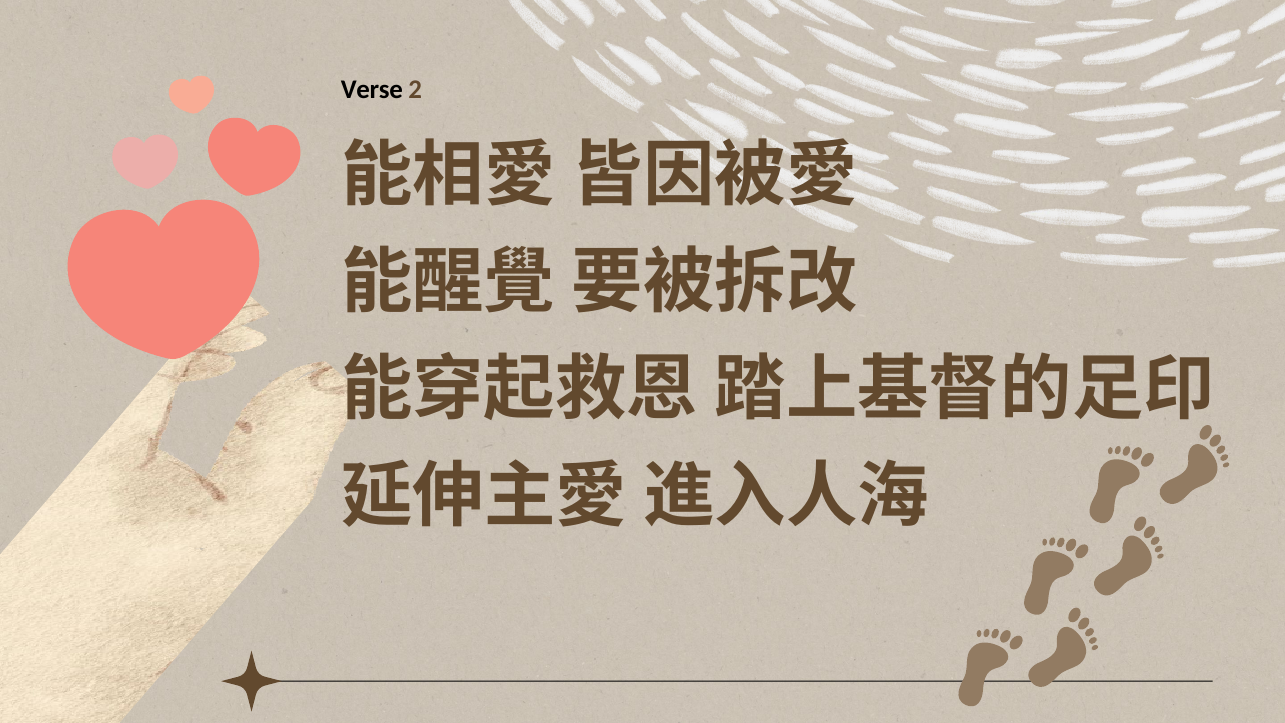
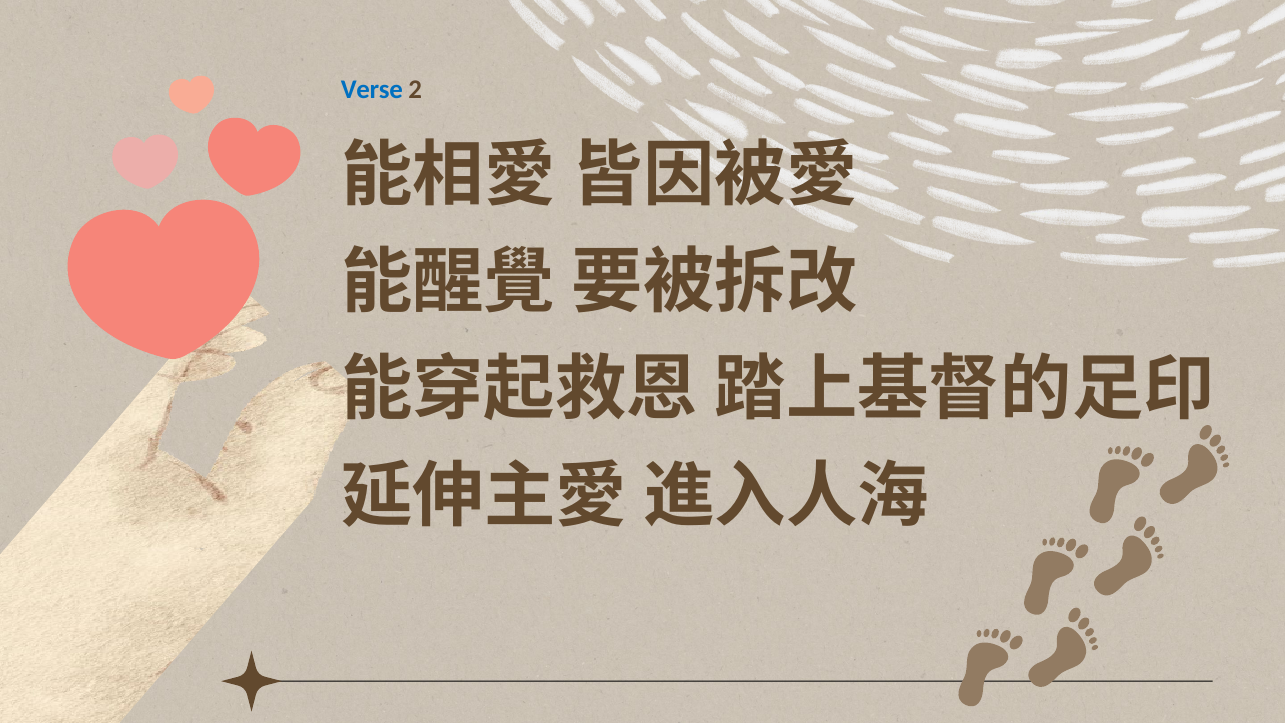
Verse colour: black -> blue (372, 89)
